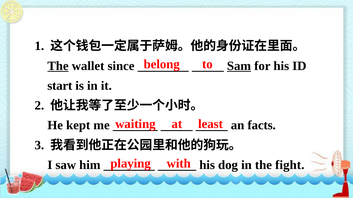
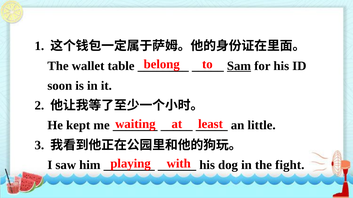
The underline: present -> none (58, 66)
since: since -> table (121, 66)
start: start -> soon (60, 86)
facts: facts -> little (262, 126)
